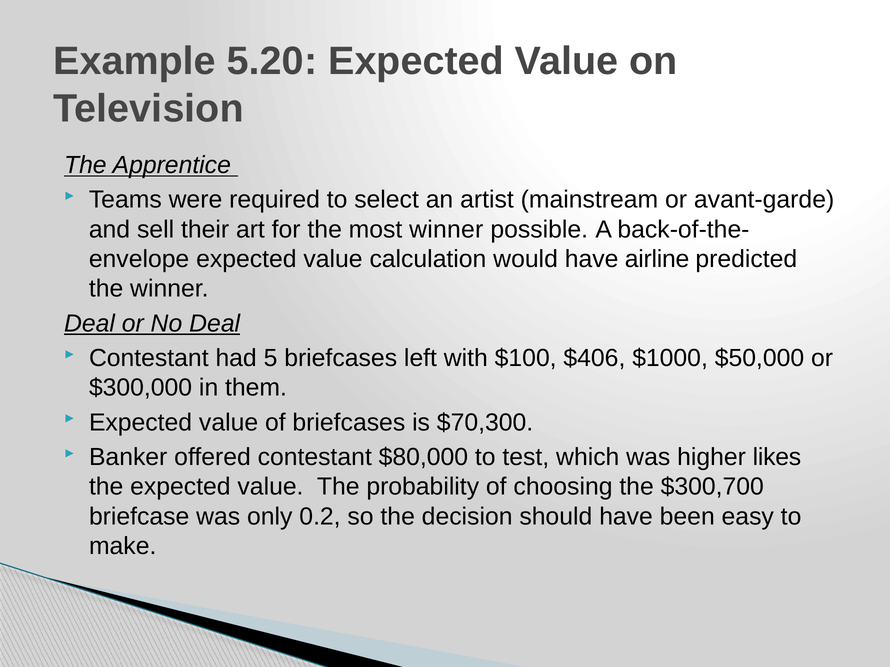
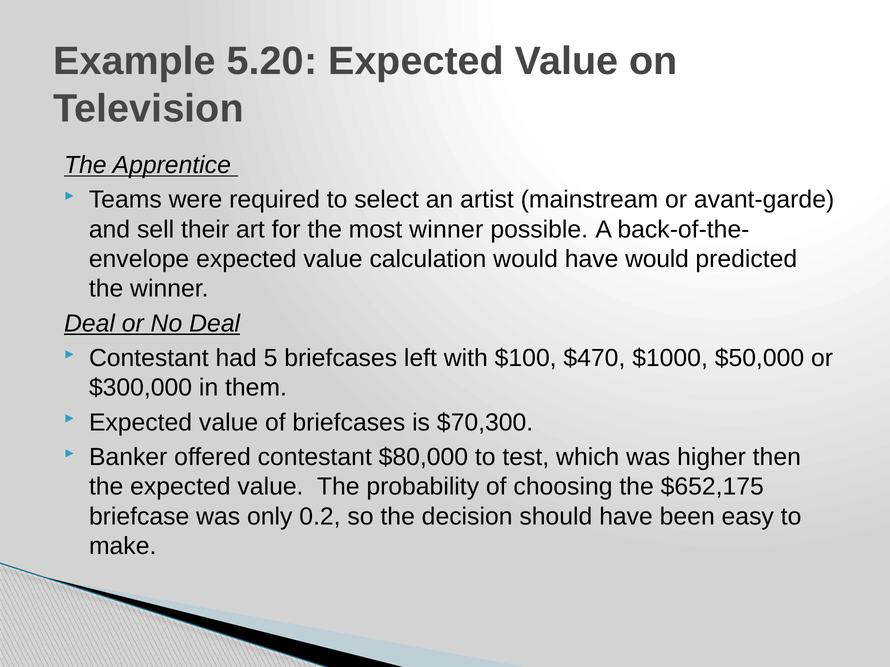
have airline: airline -> would (657, 259)
$406: $406 -> $470 (594, 358)
likes: likes -> then (777, 457)
$300,700: $300,700 -> $652,175 (712, 487)
